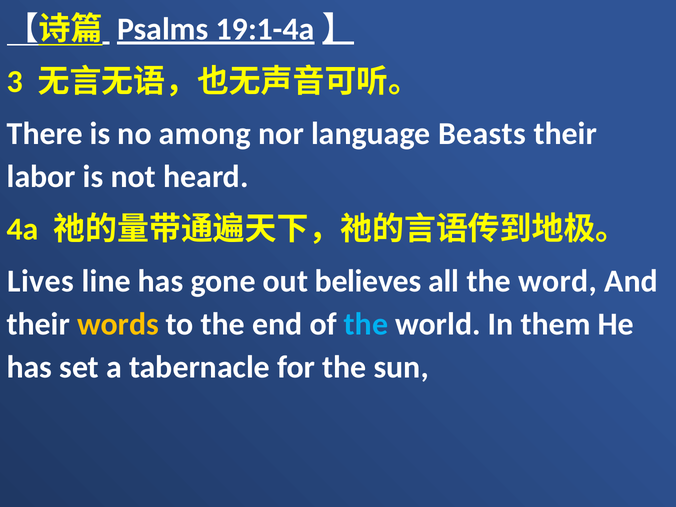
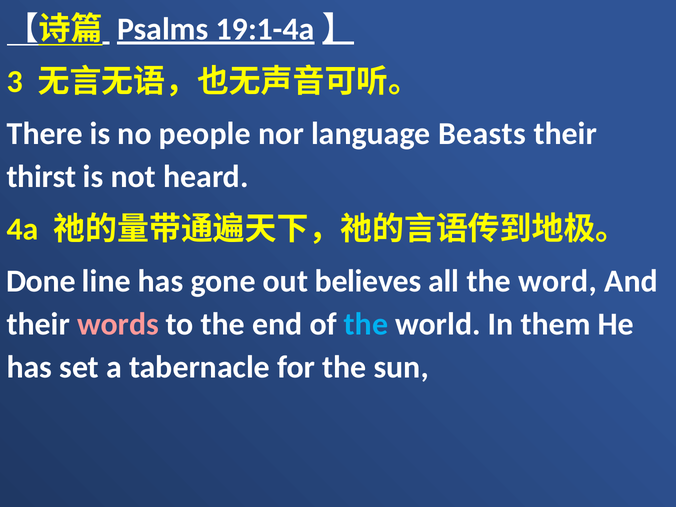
among: among -> people (205, 134)
labor: labor -> thirst (41, 177)
Lives: Lives -> Done (41, 281)
words colour: yellow -> pink (118, 324)
